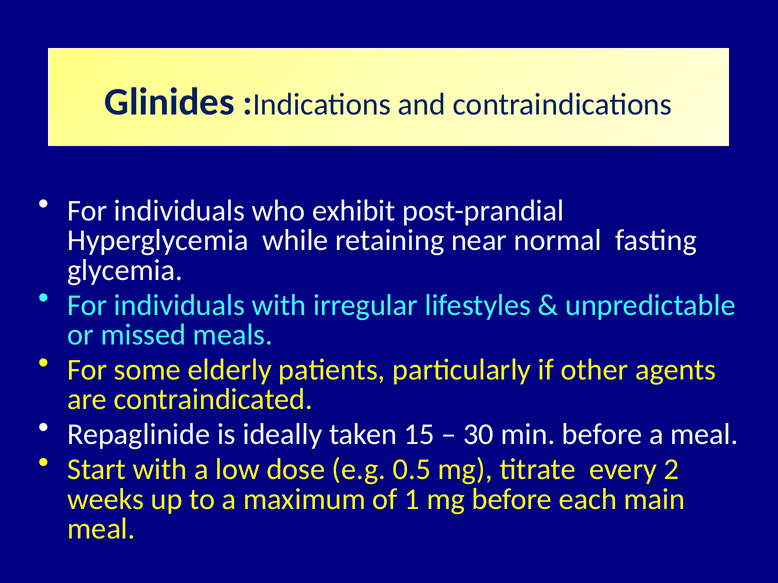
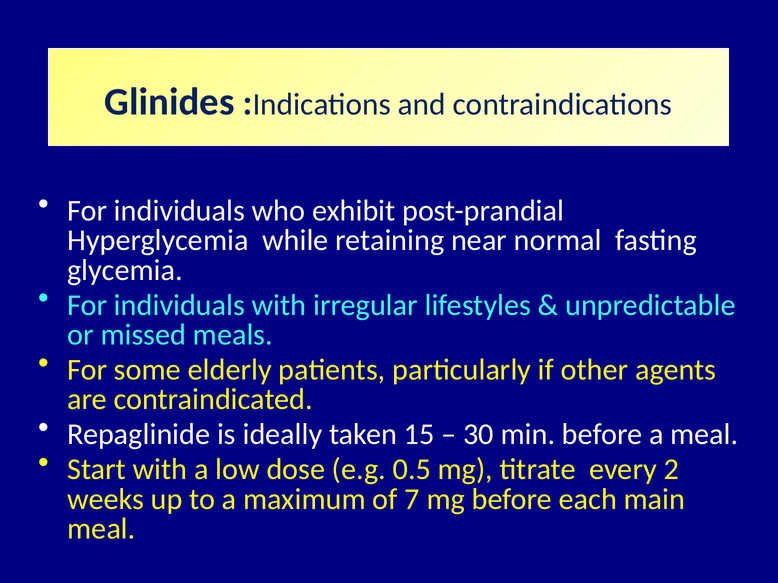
1: 1 -> 7 (412, 499)
